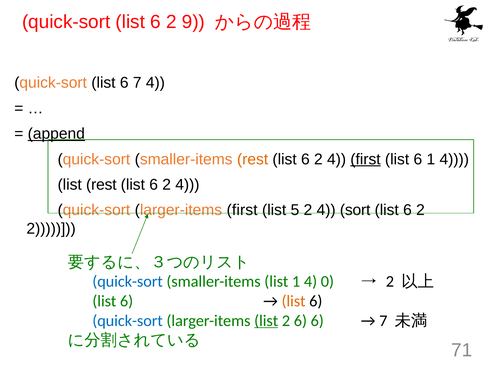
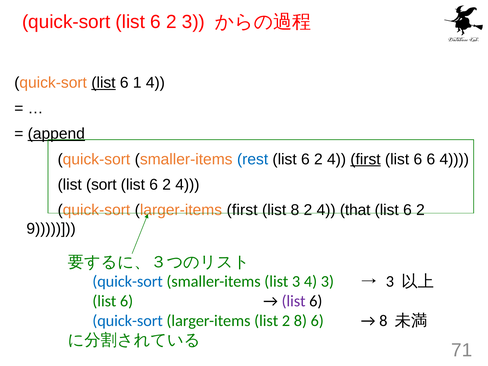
2 9: 9 -> 3 (193, 22)
list underline: none -> present (103, 83)
6 7: 7 -> 1 (137, 83)
rest colour: orange -> blue (253, 159)
6 1: 1 -> 6 (431, 159)
list rest: rest -> sort (101, 185)
list 5: 5 -> 8 (295, 210)
sort: sort -> that (355, 210)
2: 2 -> 9 (51, 229)
list 1: 1 -> 3 (296, 282)
4 0: 0 -> 3 (327, 282)
2: 2 -> 3 (390, 282)
list colour: orange -> purple (294, 301)
list underline: present -> none (266, 321)
2 6: 6 -> 8 (300, 321)
7: 7 -> 8 (383, 321)
